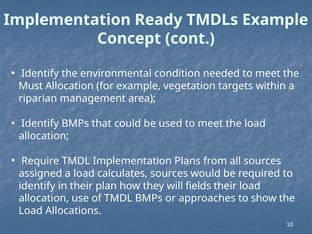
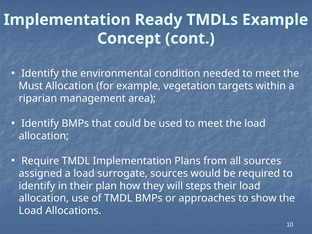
calculates: calculates -> surrogate (122, 173)
fields: fields -> steps (198, 186)
